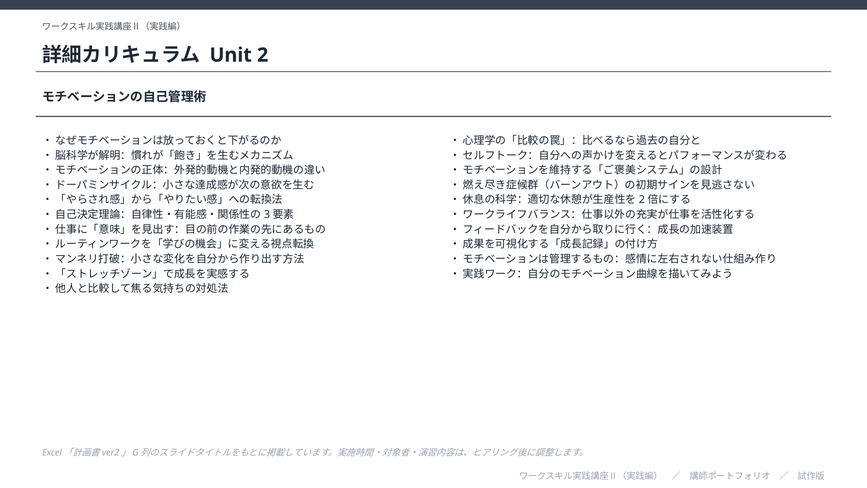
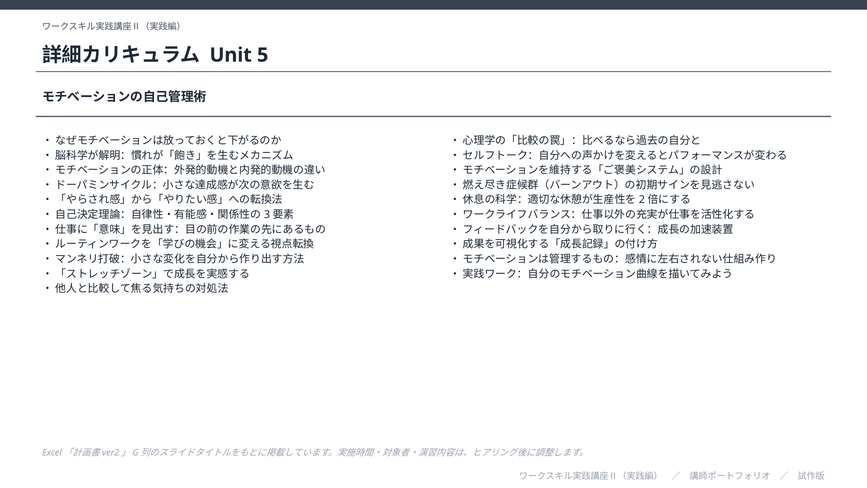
2: 2 -> 5 (263, 55)
